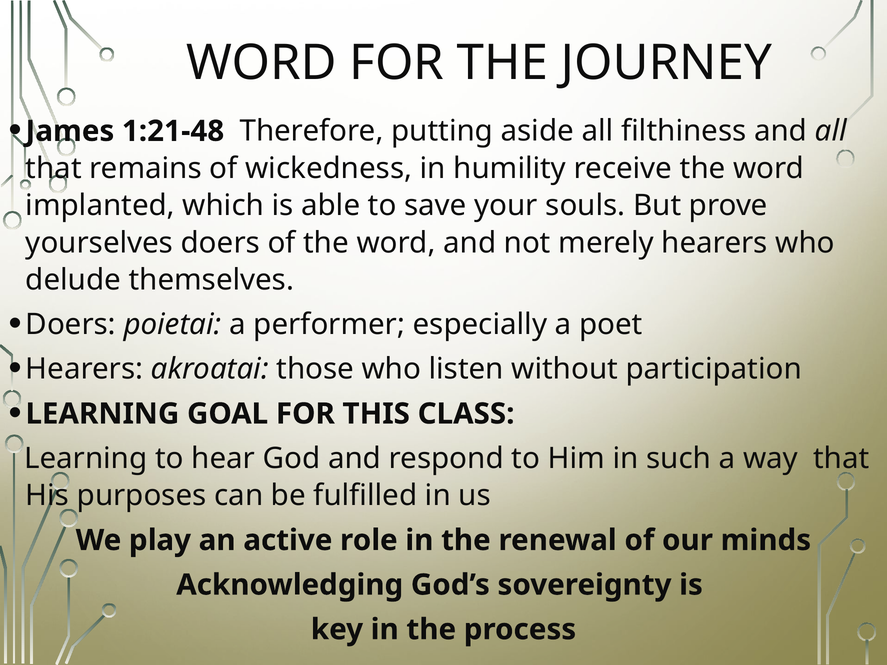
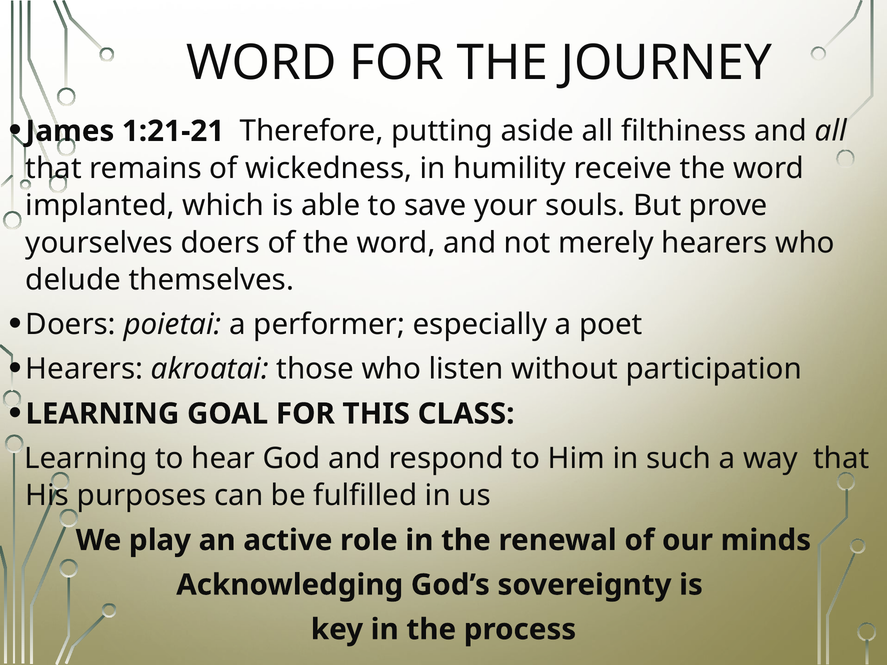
1:21-48: 1:21-48 -> 1:21-21 (173, 131)
